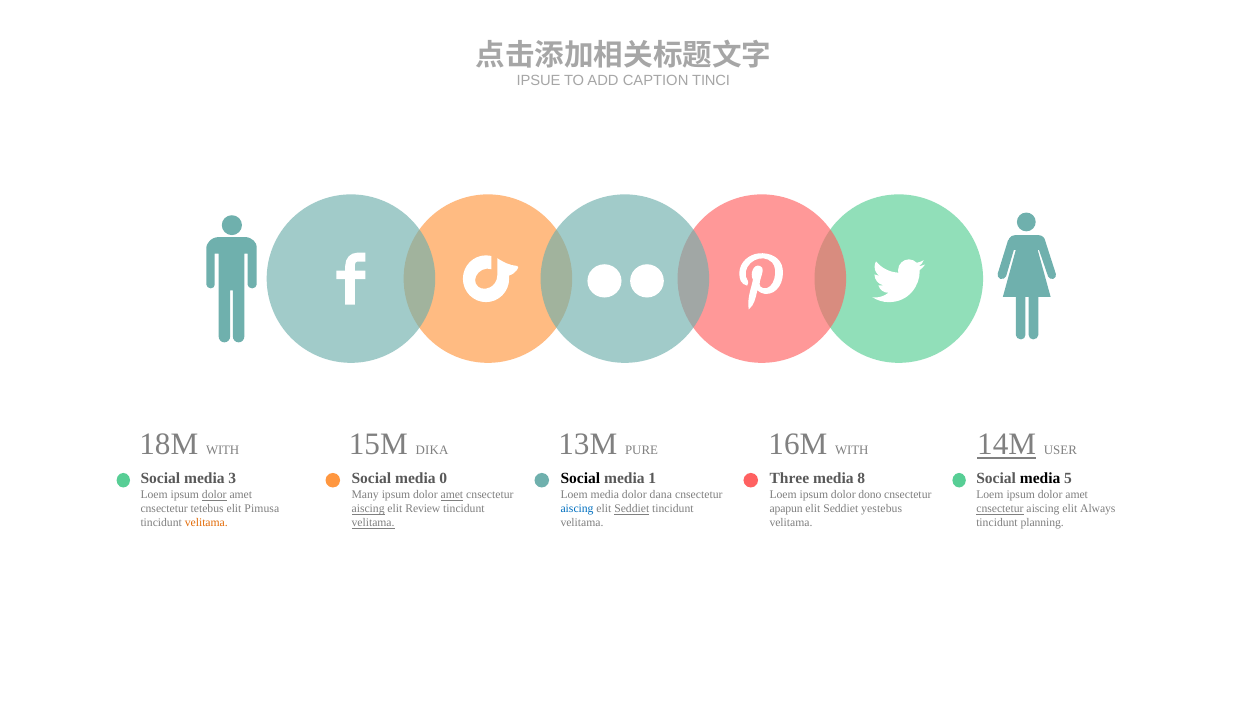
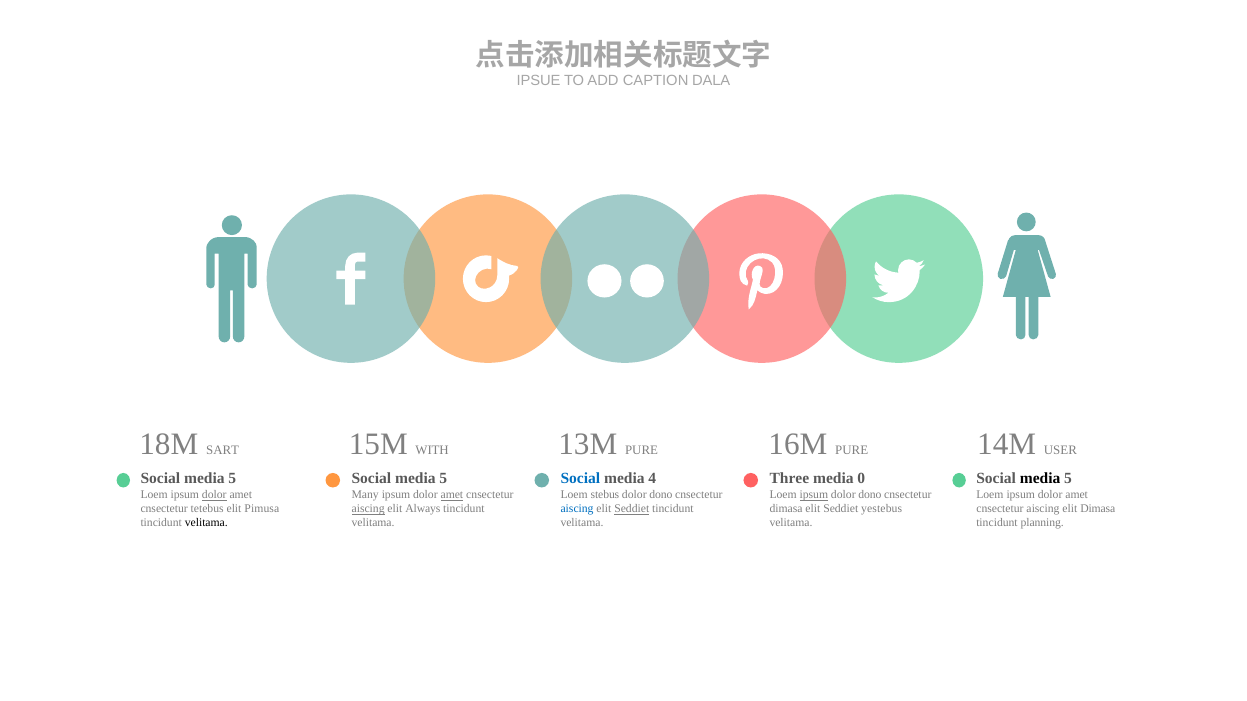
TINCI: TINCI -> DALA (711, 80)
18M WITH: WITH -> SART (223, 451)
DIKA: DIKA -> WITH (432, 451)
16M WITH: WITH -> PURE (852, 451)
14M underline: present -> none (1007, 445)
3: 3 -> 5 (232, 479)
0: 0 -> 5 (443, 479)
Social colour: black -> blue (580, 479)
1: 1 -> 4 (652, 479)
8: 8 -> 0 (861, 479)
Loem media: media -> stebus (605, 495)
dana: dana -> dono (661, 495)
ipsum underline: none -> present (814, 495)
Review: Review -> Always (423, 509)
apapun: apapun -> dimasa (786, 509)
cnsectetur underline: present -> none (1000, 509)
elit Always: Always -> Dimasa (1098, 509)
velitama colour: orange -> black (206, 523)
velitama underline: present -> none (373, 523)
